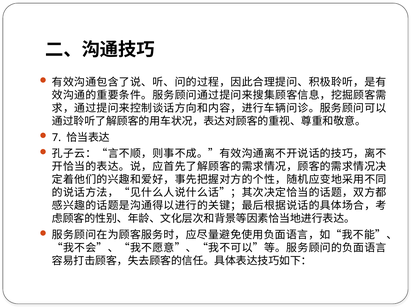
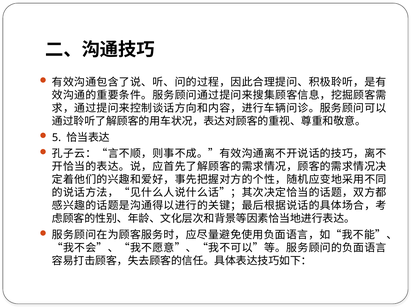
7: 7 -> 5 (57, 138)
